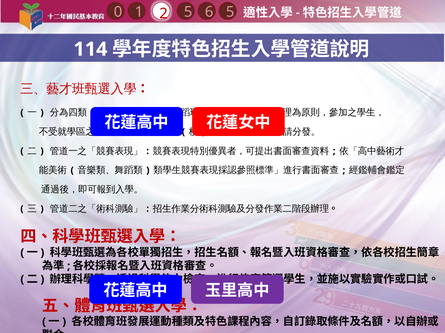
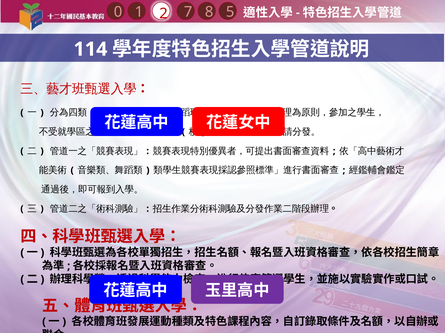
6: 6 -> 8 (209, 12)
2 5: 5 -> 7 (188, 12)
